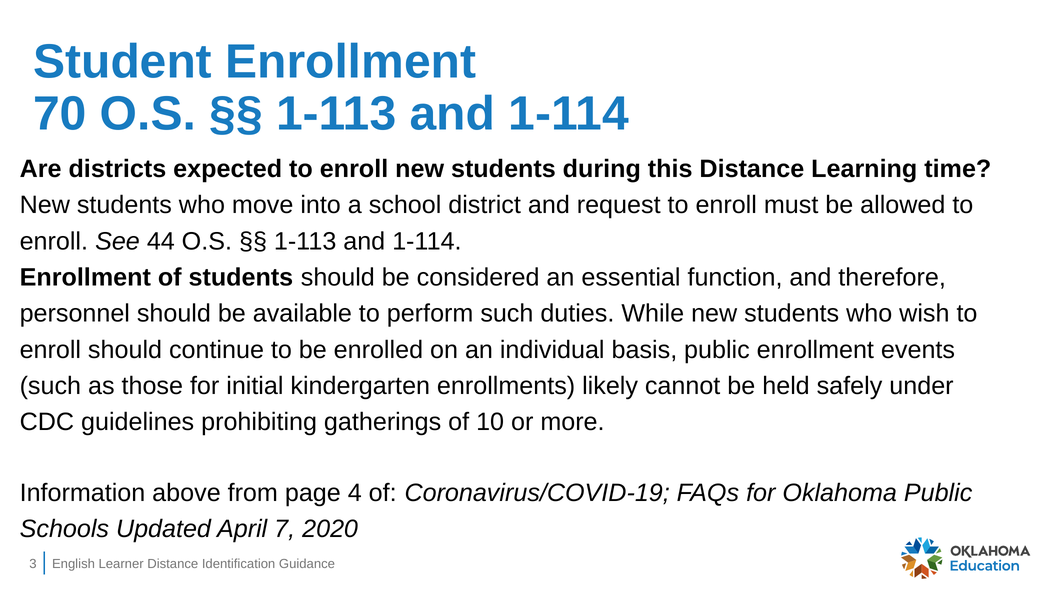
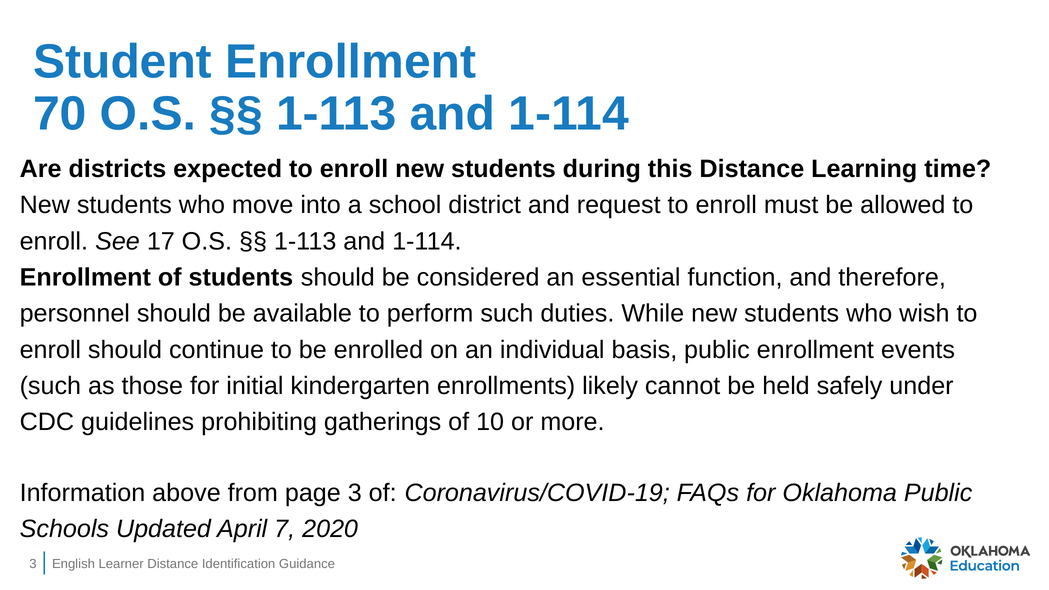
44: 44 -> 17 (161, 241)
page 4: 4 -> 3 (355, 493)
